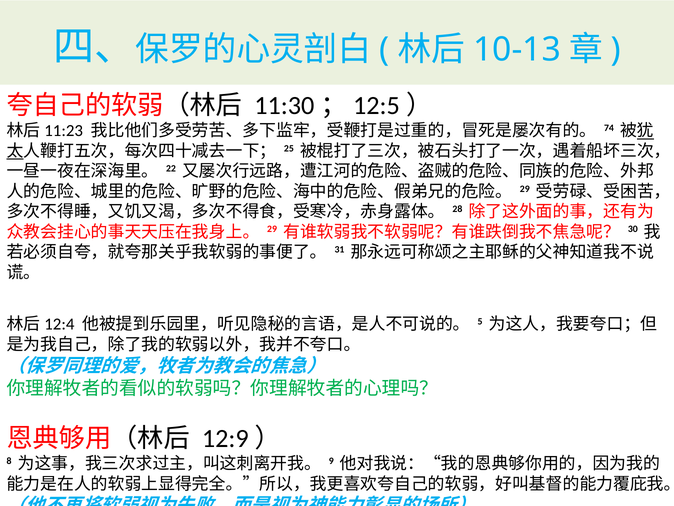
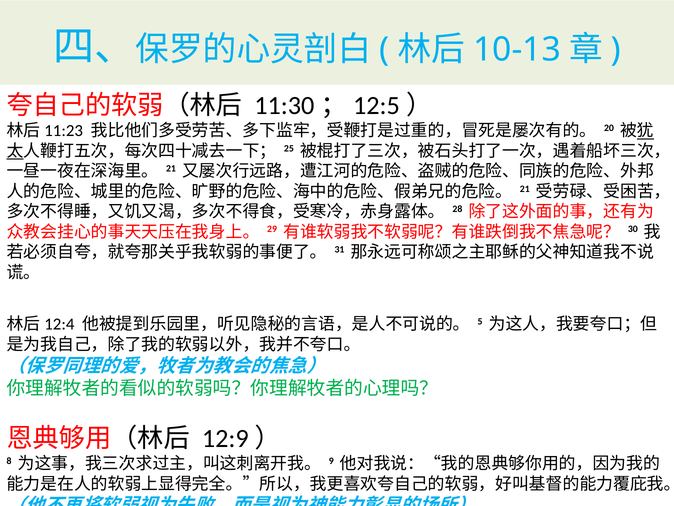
74: 74 -> 20 (609, 128)
22: 22 -> 21 (171, 168)
29: 29 -> 21 (525, 189)
